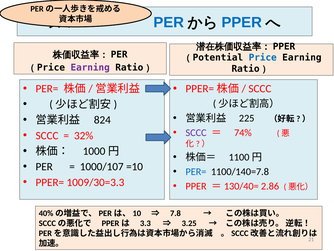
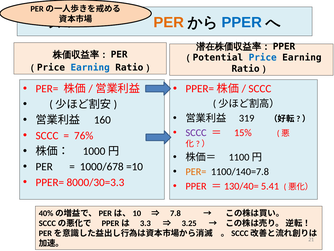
PER colour: blue -> orange (169, 22)
Earning colour: purple -> blue (90, 68)
225: 225 -> 319 (247, 118)
824: 824 -> 160 (102, 120)
74%: 74% -> 15% (243, 132)
32%: 32% -> 76% (84, 135)
1000/107: 1000/107 -> 1000/678 (102, 166)
PER= colour: blue -> orange (196, 171)
1009/30=3.3: 1009/30=3.3 -> 8000/30=3.3 (95, 182)
2.86: 2.86 -> 5.41 (270, 186)
